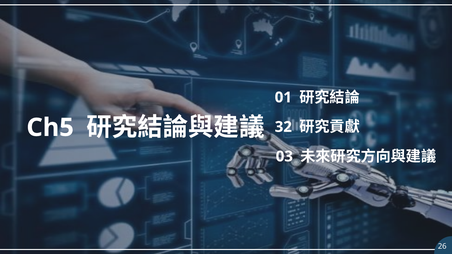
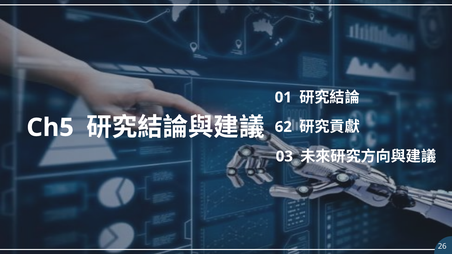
32: 32 -> 62 (283, 127)
